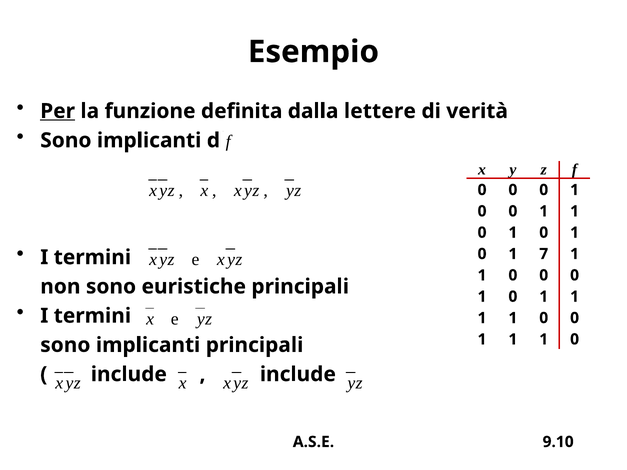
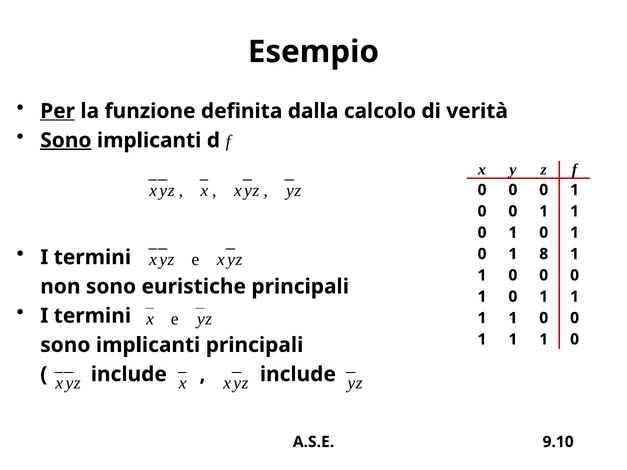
lettere: lettere -> calcolo (380, 111)
Sono underline: none -> present (66, 140)
7: 7 -> 8 (544, 254)
